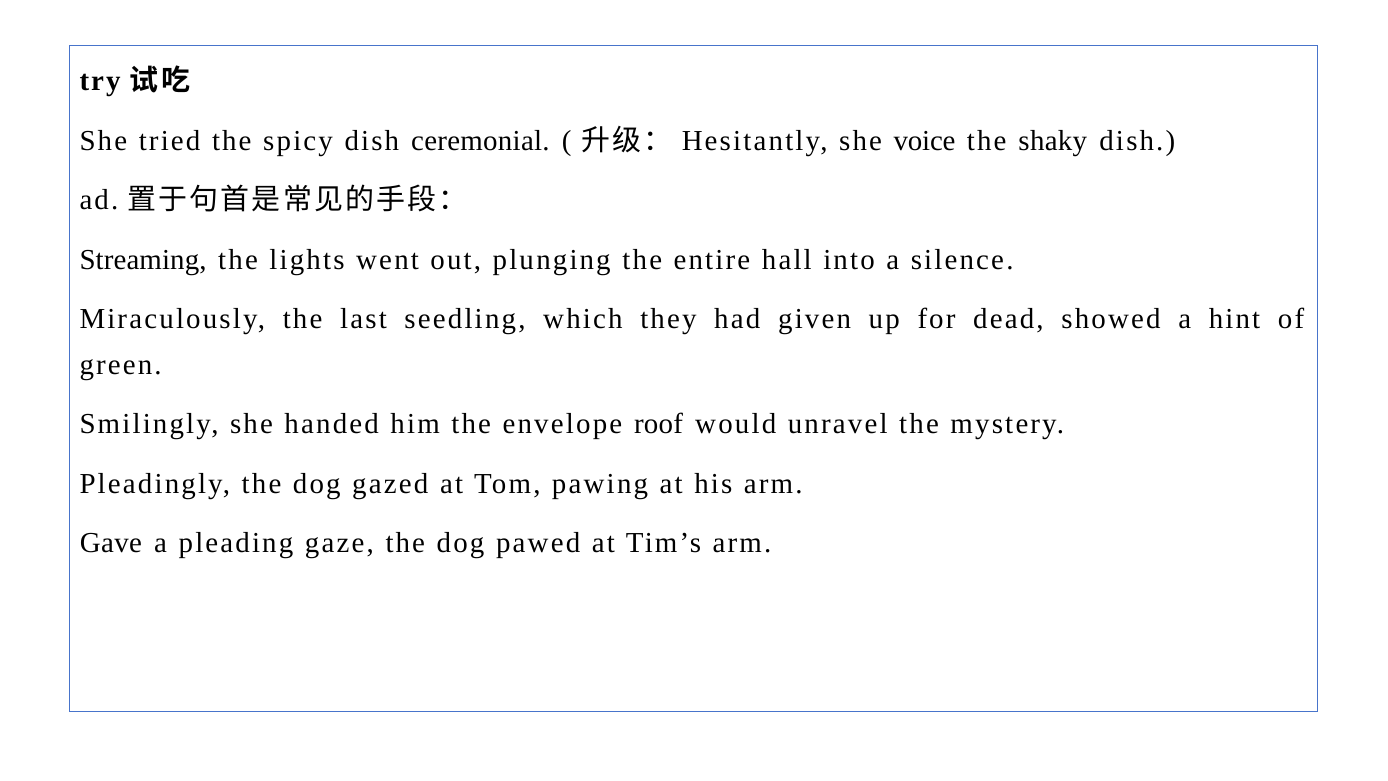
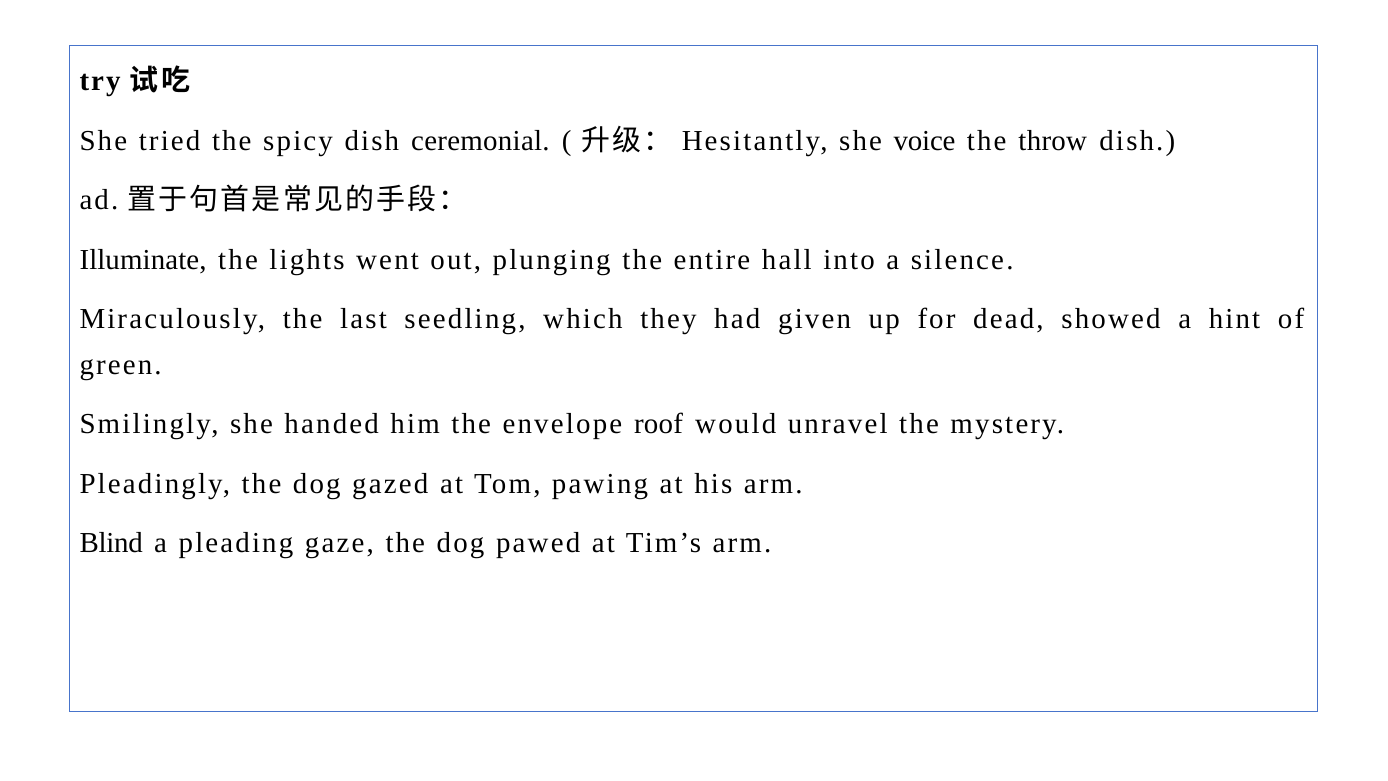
shaky: shaky -> throw (1053, 141)
Streaming: Streaming -> Illuminate (143, 260)
Gave: Gave -> Blind (111, 543)
